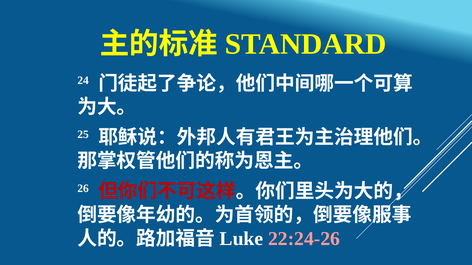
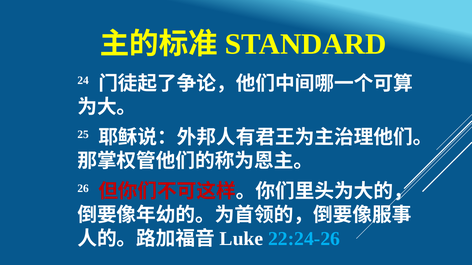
22:24-26 colour: pink -> light blue (304, 239)
